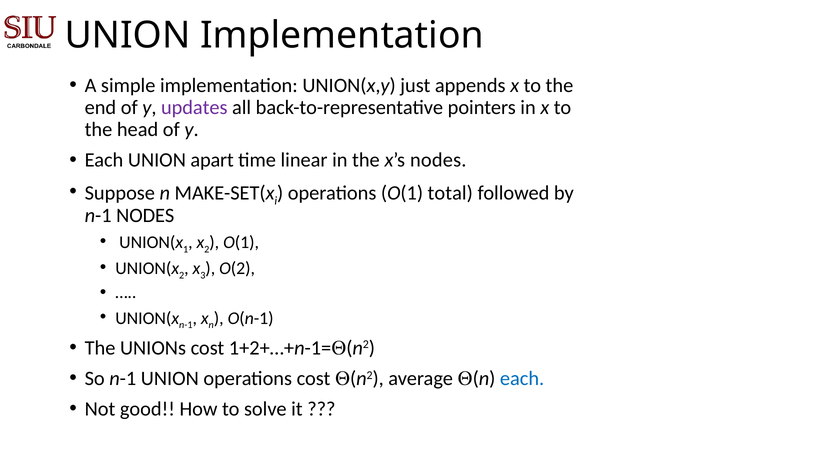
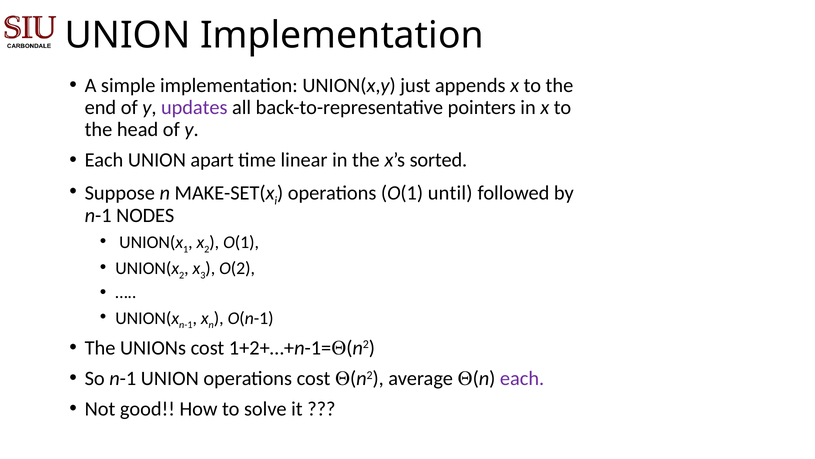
x’s nodes: nodes -> sorted (438, 160)
total: total -> until (450, 193)
each colour: blue -> purple (522, 378)
